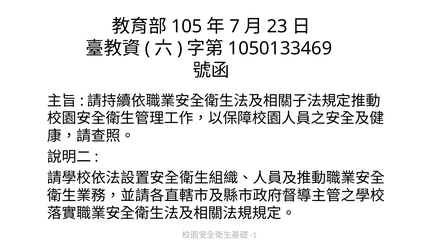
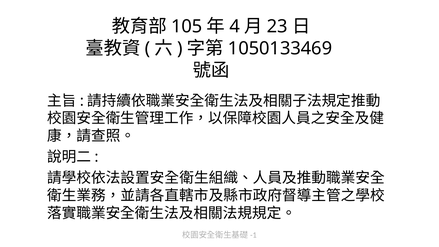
7: 7 -> 4 (235, 26)
